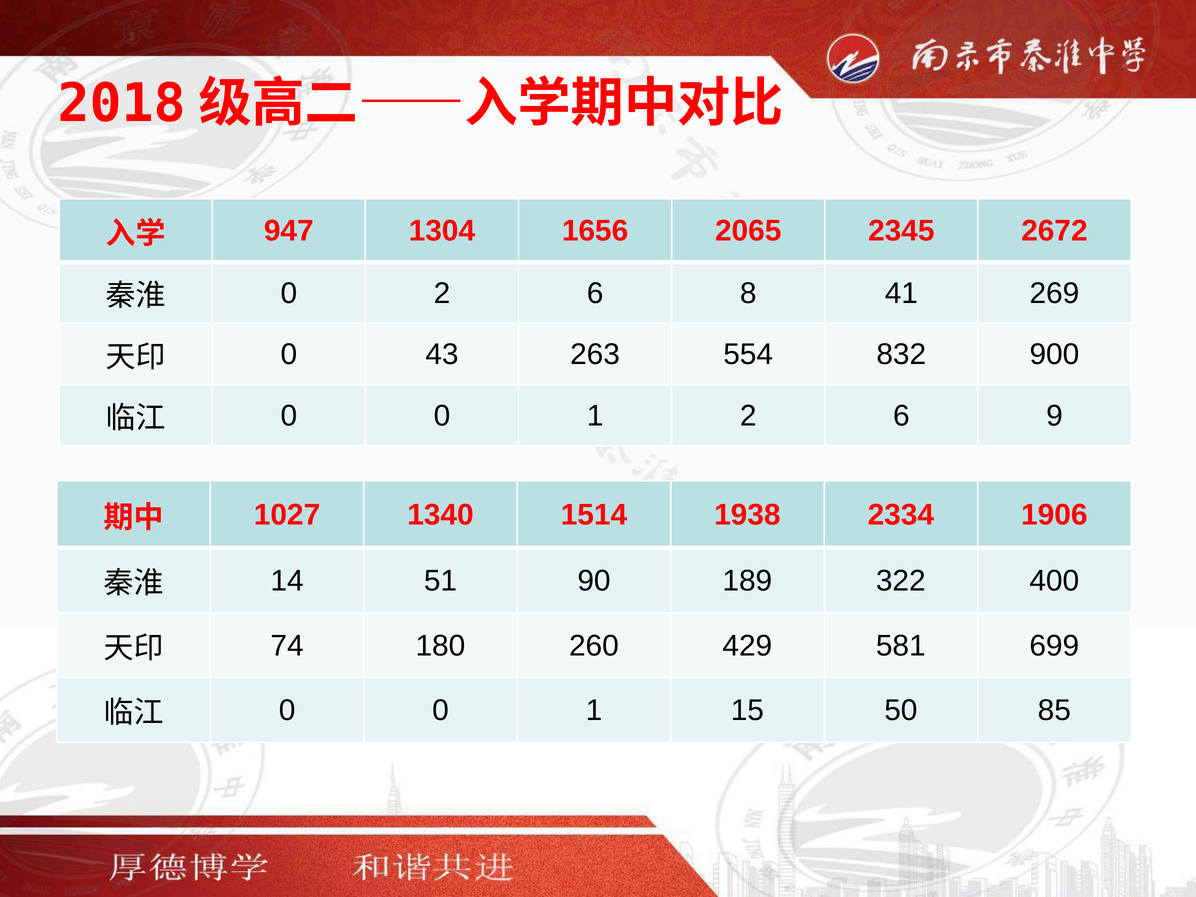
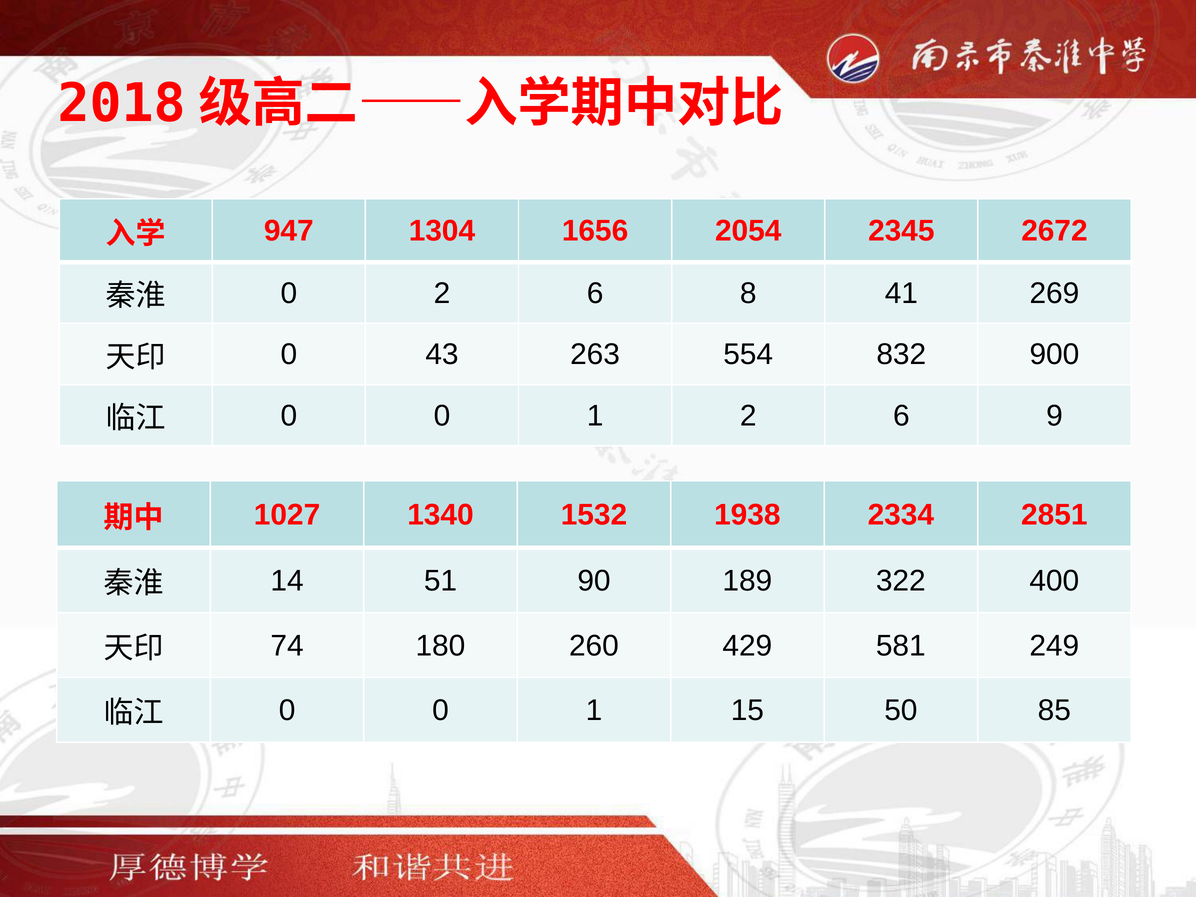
2065: 2065 -> 2054 (748, 231)
1514: 1514 -> 1532 (594, 515)
1906: 1906 -> 2851 (1054, 515)
699: 699 -> 249 (1054, 646)
